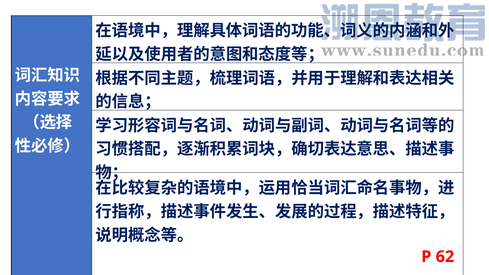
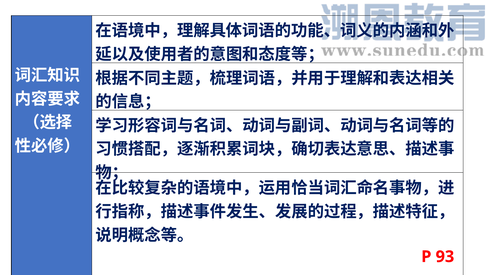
62: 62 -> 93 (445, 257)
